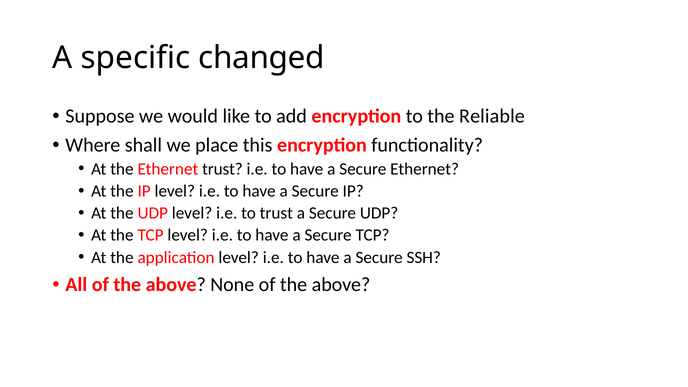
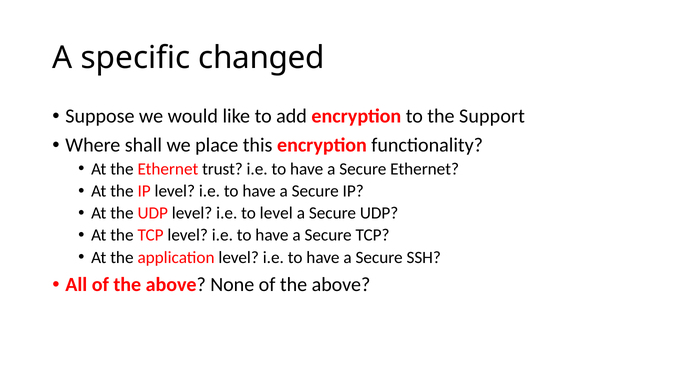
Reliable: Reliable -> Support (492, 116)
to trust: trust -> level (276, 213)
